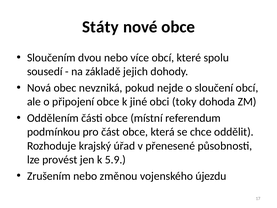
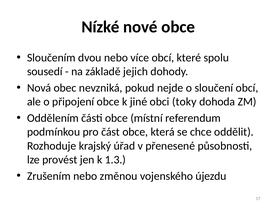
Státy: Státy -> Nízké (101, 27)
5.9: 5.9 -> 1.3 (115, 159)
